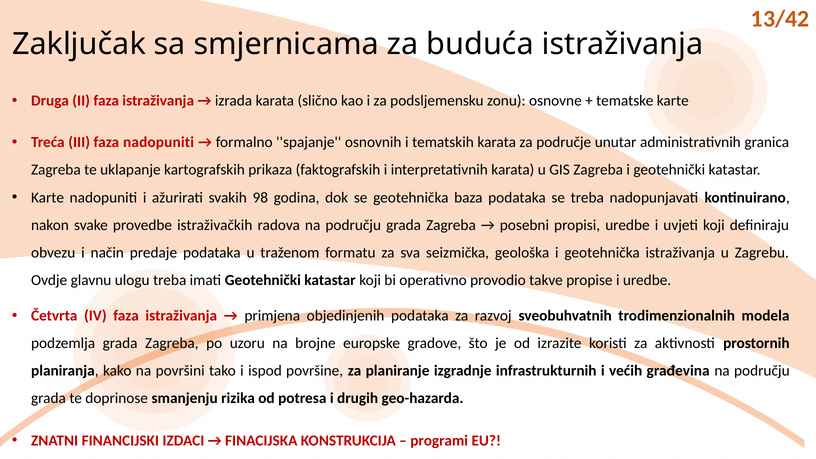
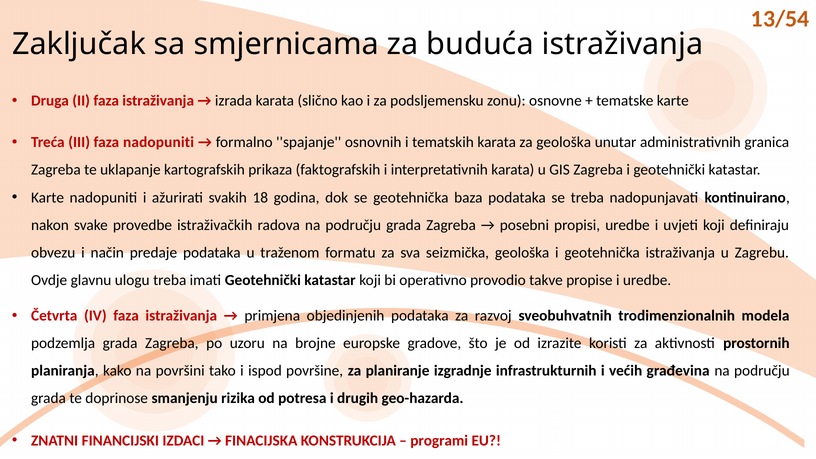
13/42: 13/42 -> 13/54 (780, 19)
za područje: područje -> geološka (564, 142)
98: 98 -> 18 (260, 197)
